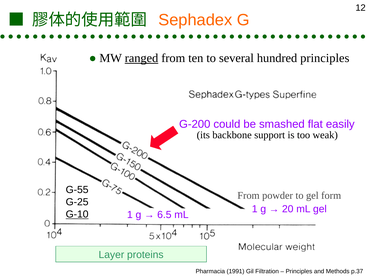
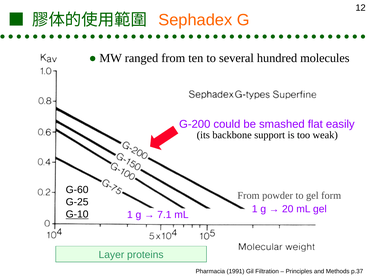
ranged underline: present -> none (142, 58)
hundred principles: principles -> molecules (325, 58)
G-55: G-55 -> G-60 (77, 190)
6.5: 6.5 -> 7.1 (164, 215)
